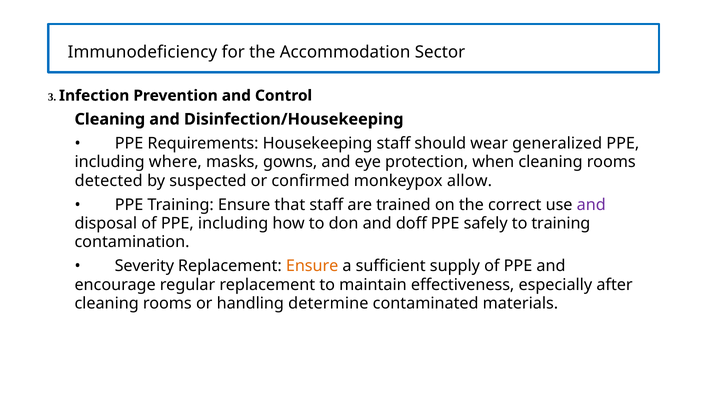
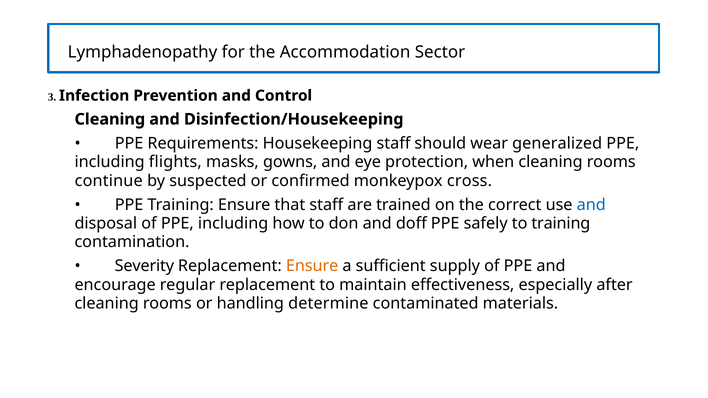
Immunodeficiency: Immunodeficiency -> Lymphadenopathy (142, 52)
where: where -> flights (175, 162)
detected: detected -> continue (109, 181)
allow: allow -> cross (469, 181)
and colour: purple -> blue (591, 205)
